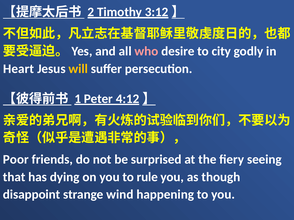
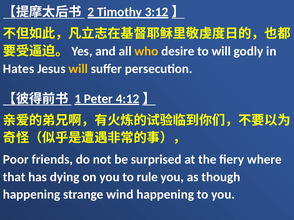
who colour: pink -> yellow (146, 51)
to city: city -> will (221, 51)
Heart: Heart -> Hates (19, 69)
seeing: seeing -> where (264, 160)
disappoint: disappoint -> happening (32, 195)
